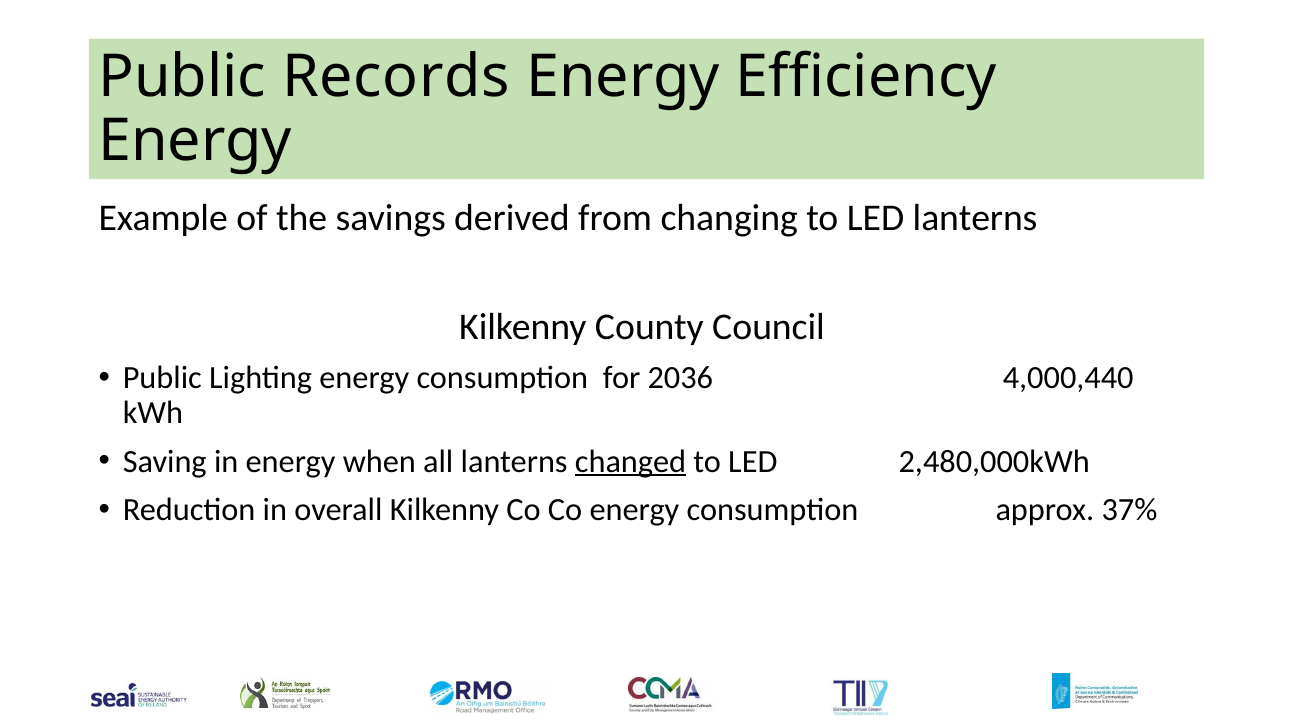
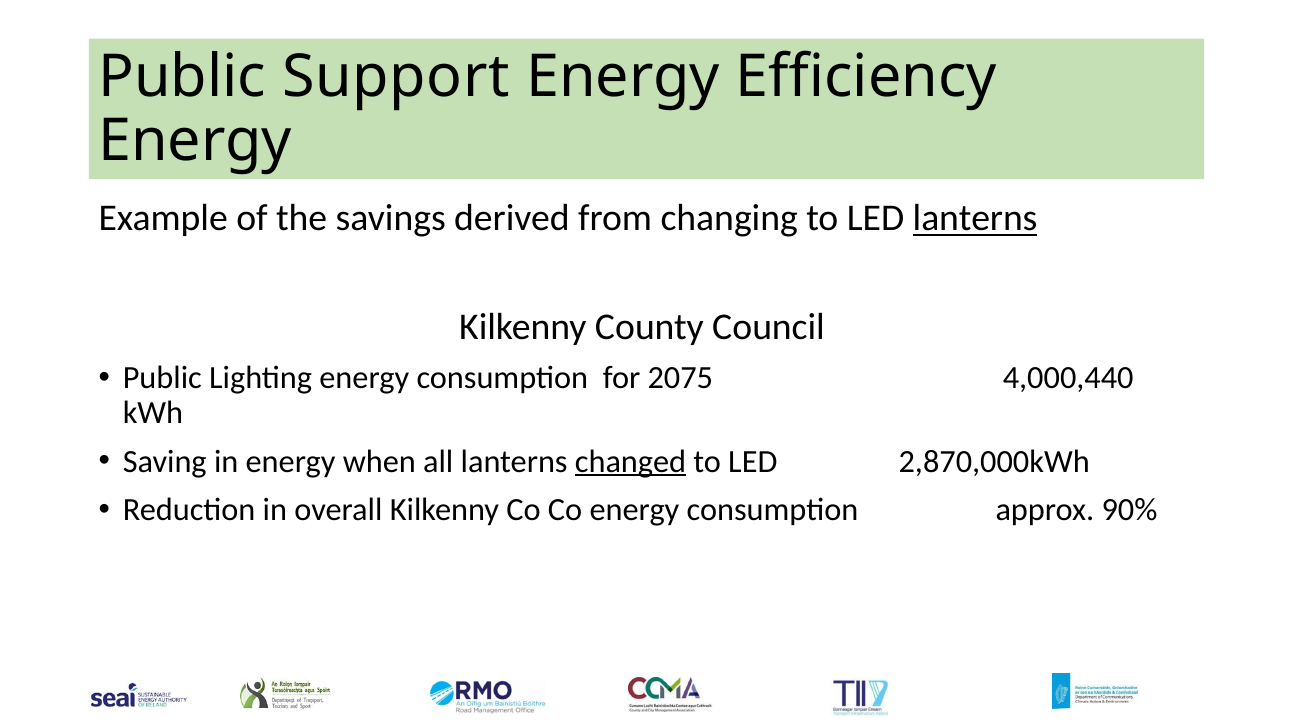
Records: Records -> Support (396, 77)
lanterns underline: none -> present (975, 219)
2036: 2036 -> 2075 (680, 378)
2,480,000kWh: 2,480,000kWh -> 2,870,000kWh (994, 462)
37%: 37% -> 90% (1129, 510)
